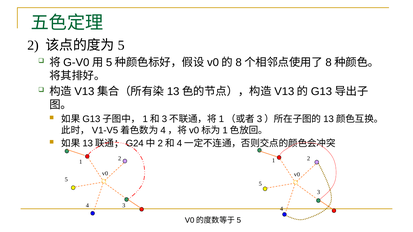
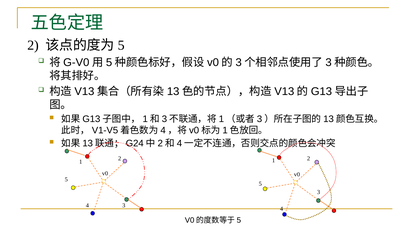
8: 8 -> 3 (239, 62)
8: 8 -> 3 (329, 62)
